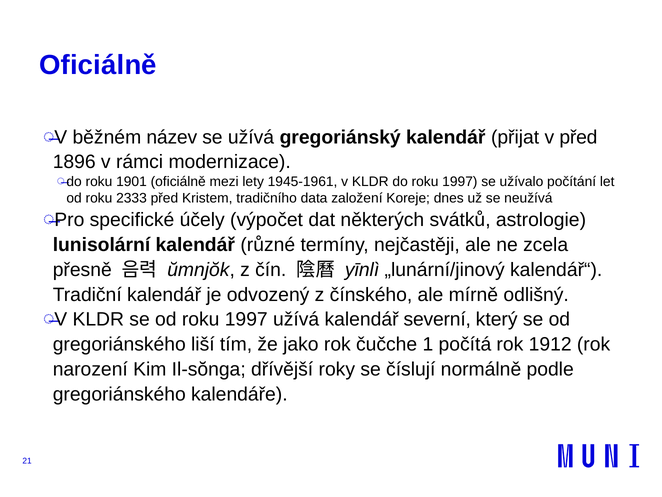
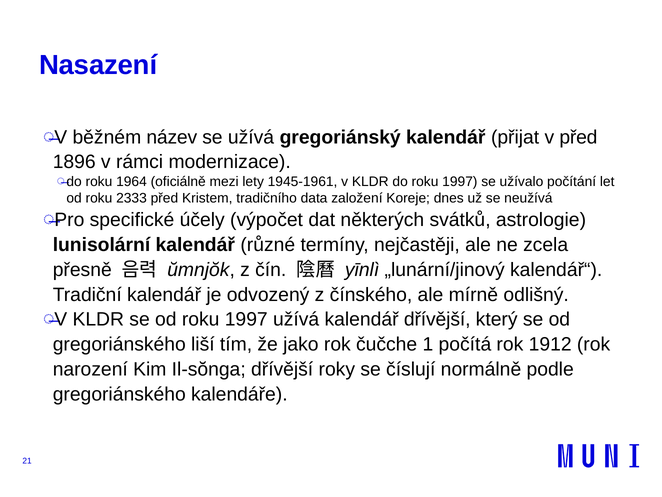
Oficiálně: Oficiálně -> Nasazení (98, 65)
1901: 1901 -> 1964 (131, 181)
kalendář severní: severní -> dřívější (437, 319)
